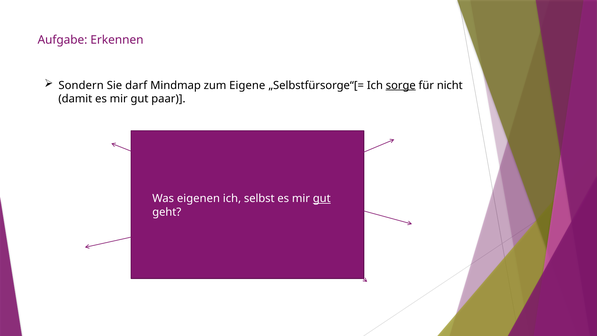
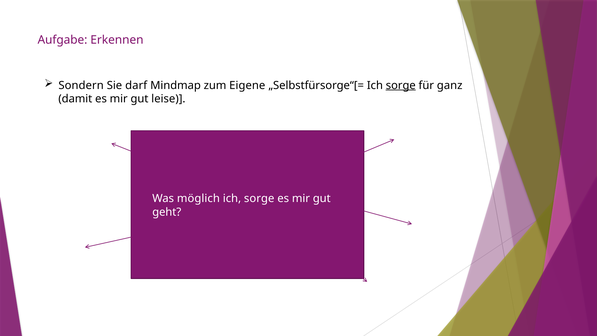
nicht: nicht -> ganz (450, 85)
paar: paar -> leise (168, 99)
eigenen: eigenen -> möglich (198, 199)
selbst: selbst -> sorge (259, 199)
gut underline: present -> none (322, 199)
